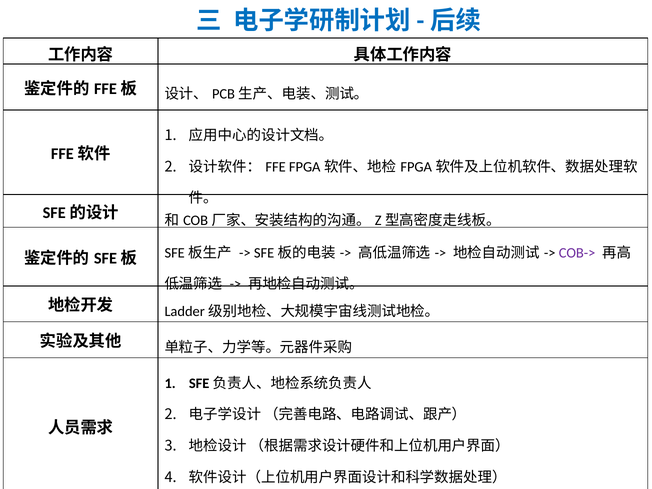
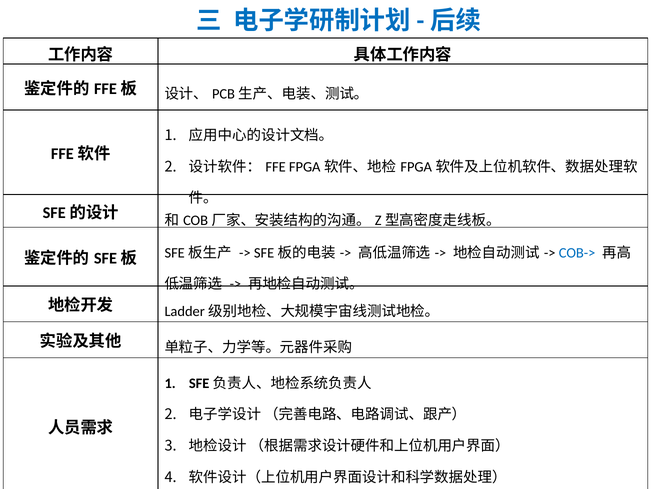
COB-> colour: purple -> blue (577, 253)
